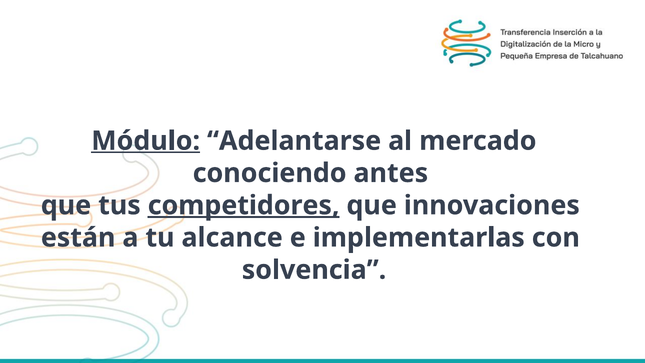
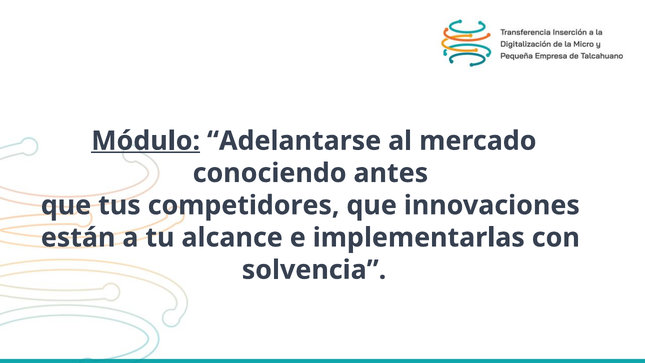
competidores underline: present -> none (244, 205)
